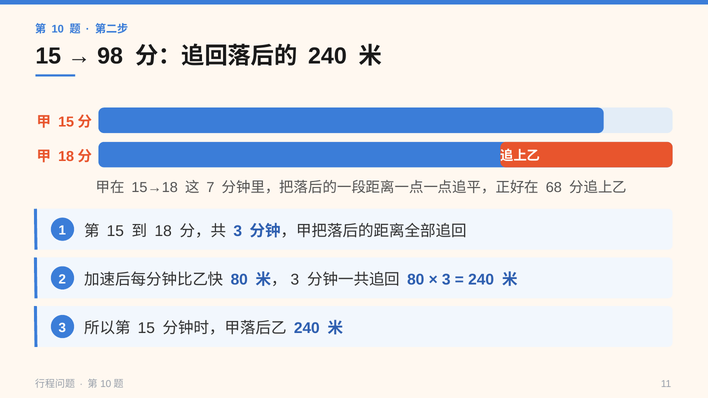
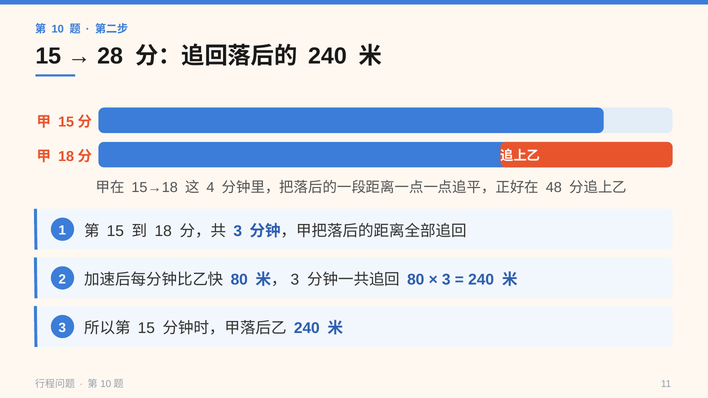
98: 98 -> 28 (110, 56)
7: 7 -> 4 (210, 188)
68: 68 -> 48 (554, 188)
